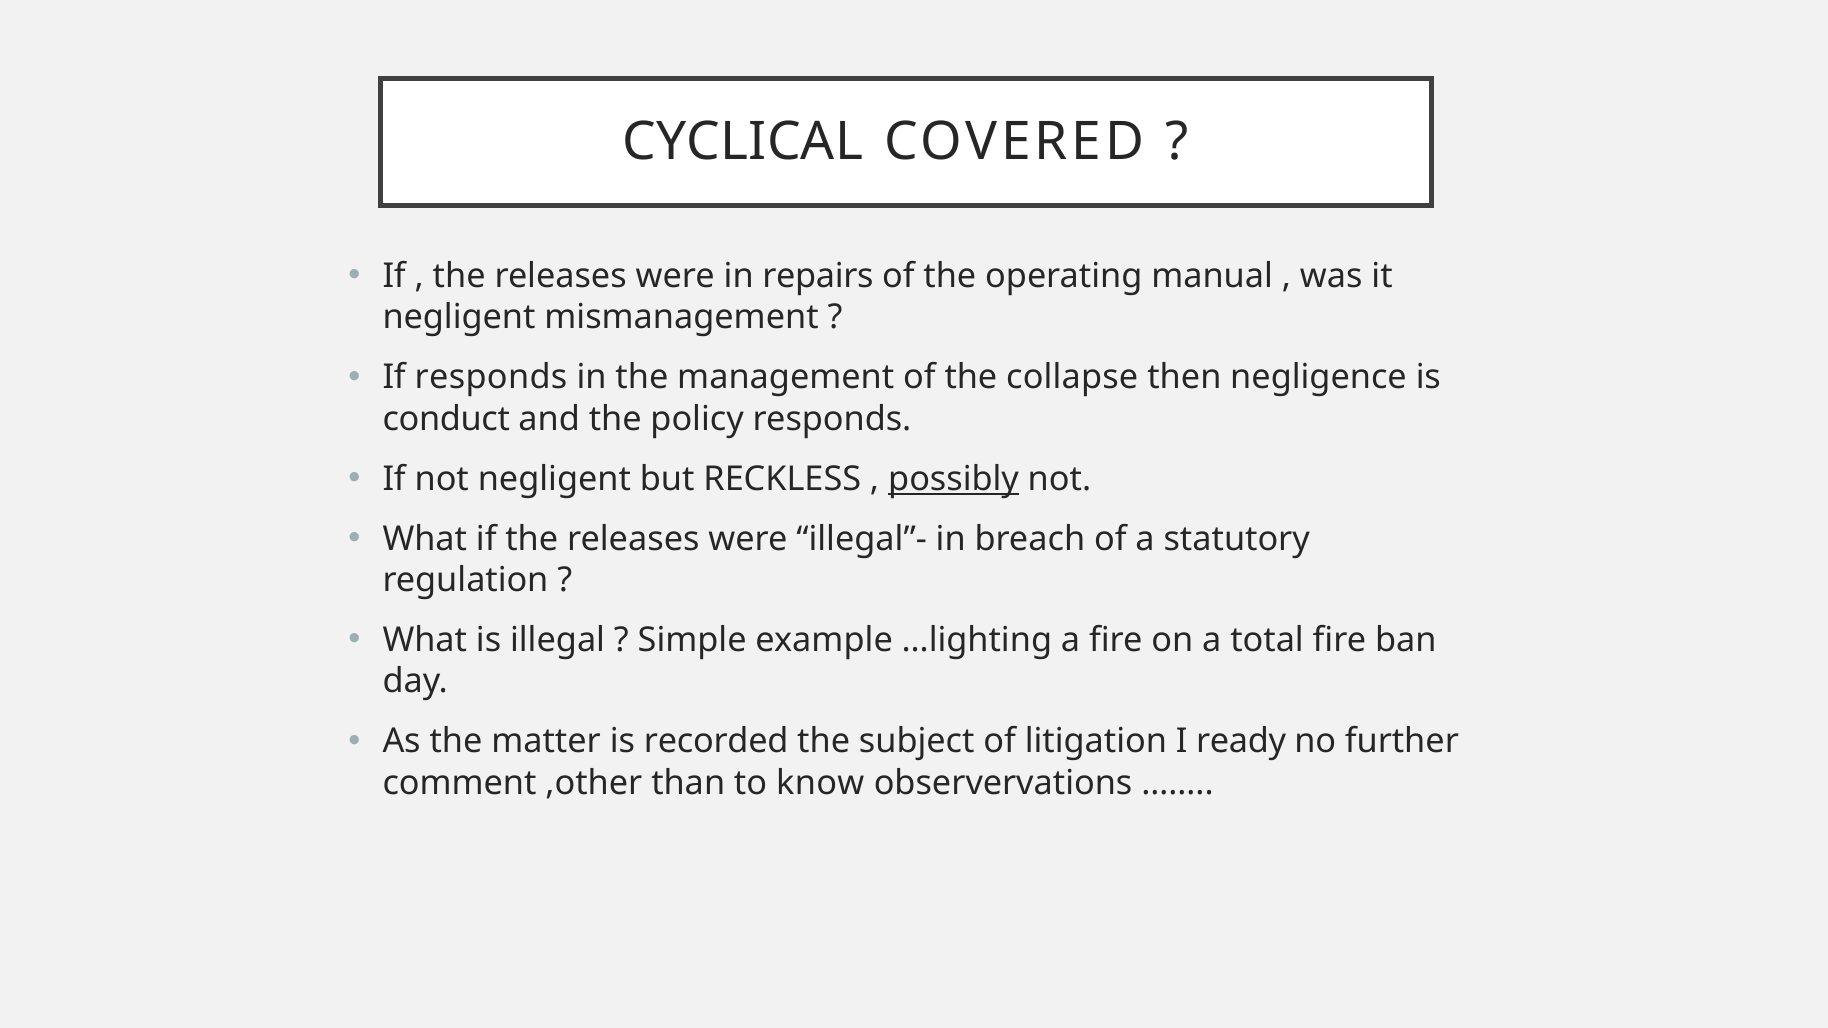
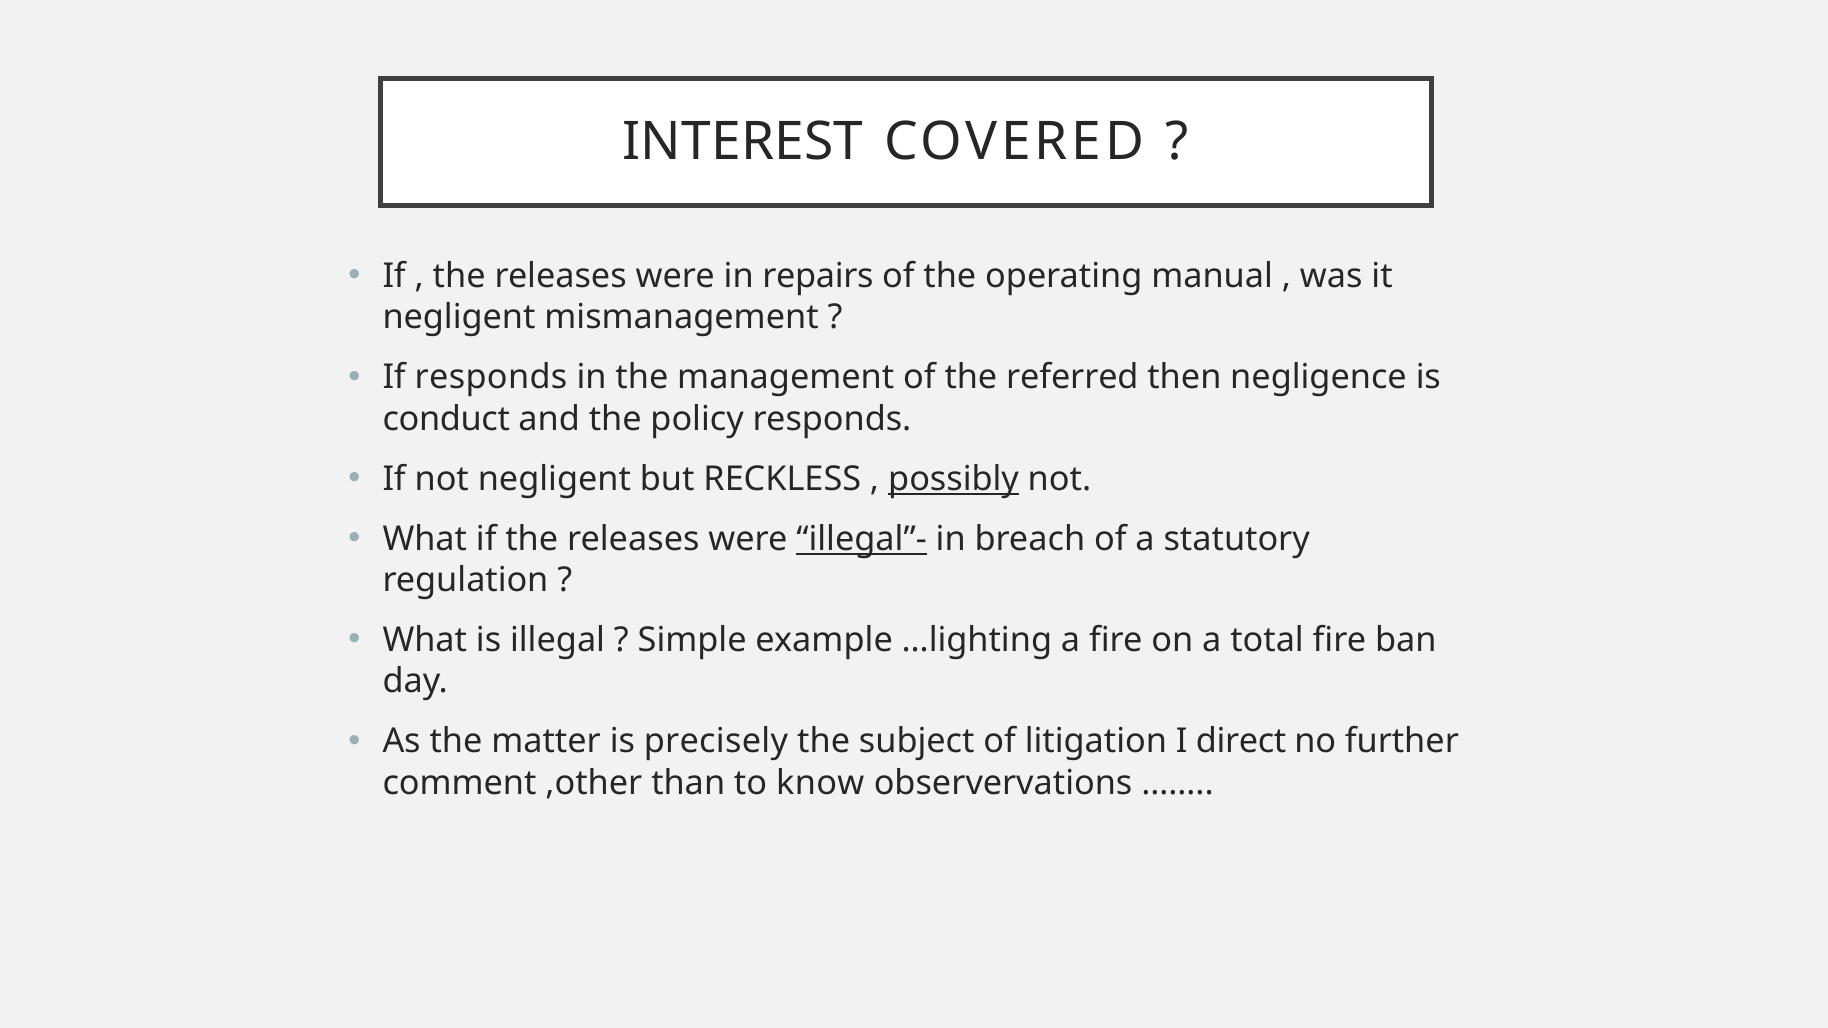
CYCLICAL: CYCLICAL -> INTEREST (743, 142)
collapse: collapse -> referred (1072, 378)
illegal”- underline: none -> present (862, 539)
recorded: recorded -> precisely (716, 742)
ready: ready -> direct (1241, 742)
